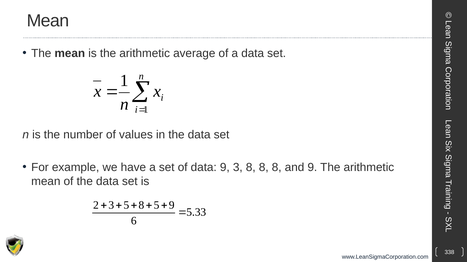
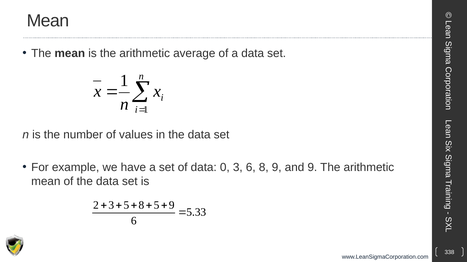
data 9: 9 -> 0 (225, 168)
3 8: 8 -> 6 (251, 168)
8: 8 -> 9 (277, 168)
